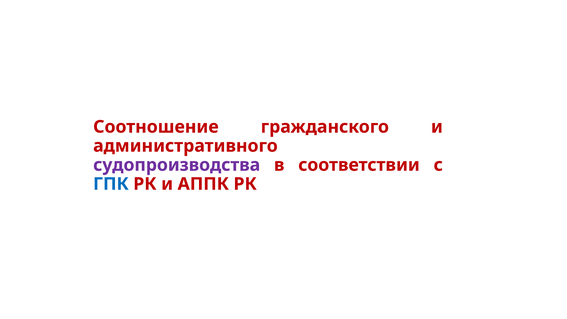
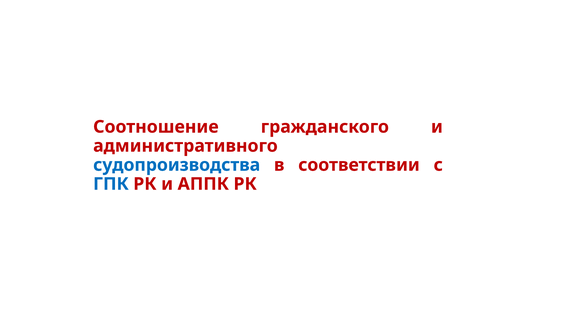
судопроизводства colour: purple -> blue (177, 165)
